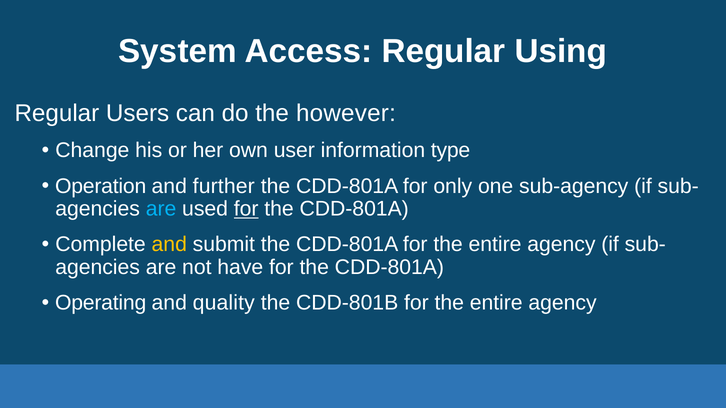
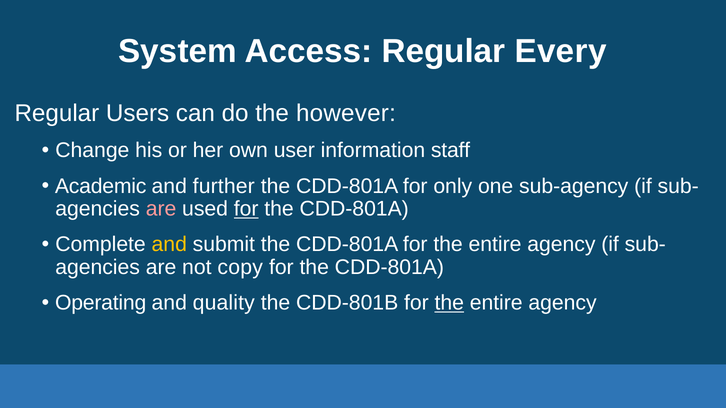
Using: Using -> Every (561, 51)
type: type -> staff (451, 151)
Operation: Operation -> Academic (101, 186)
are colour: light blue -> pink (161, 209)
have: have -> copy (240, 268)
the underline: none -> present (449, 303)
